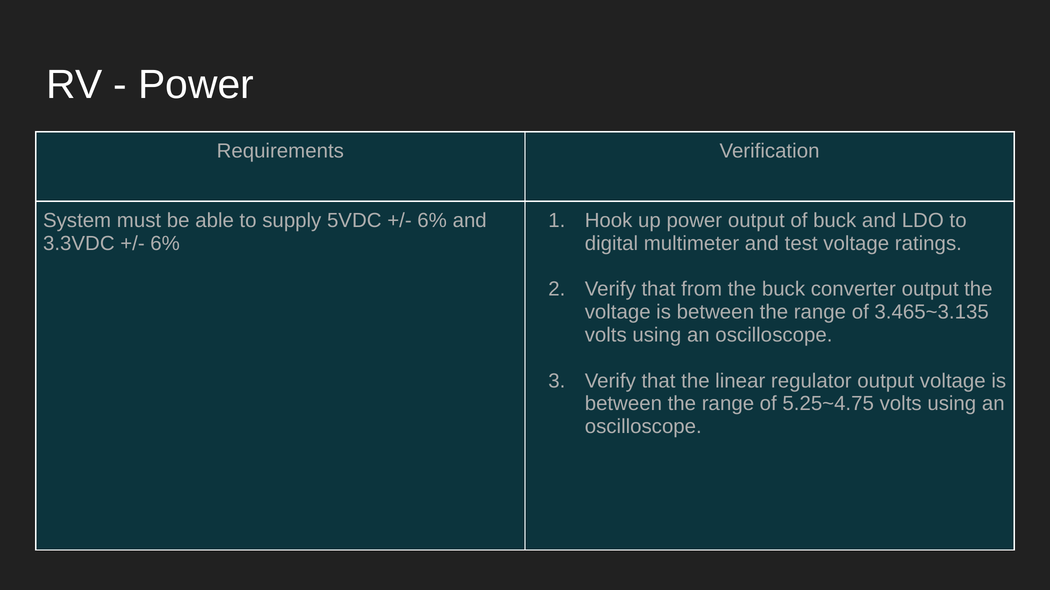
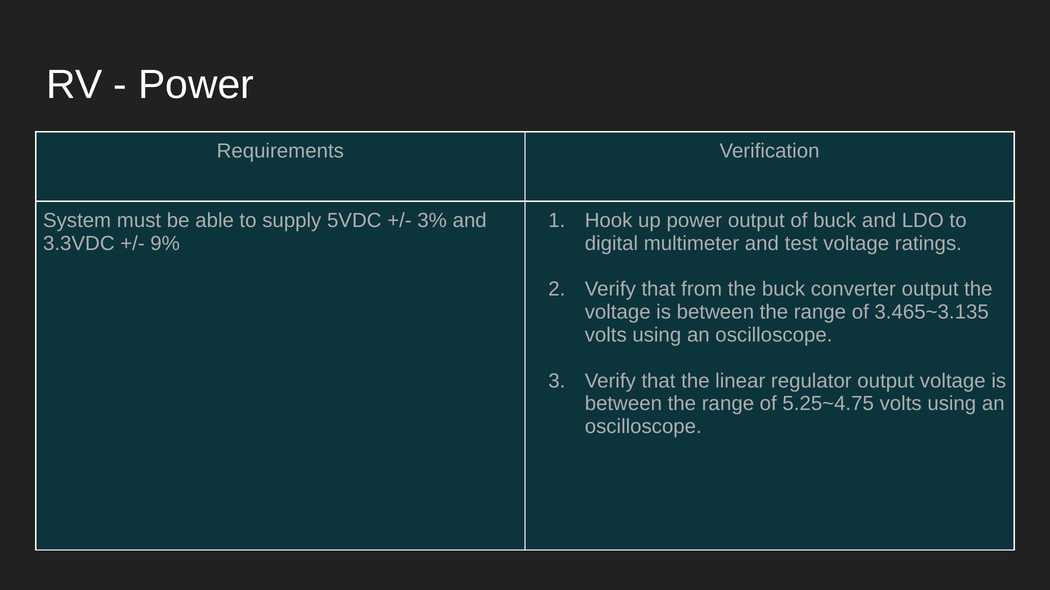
6%: 6% -> 3% (432, 221)
6%: 6% -> 9% (165, 244)
